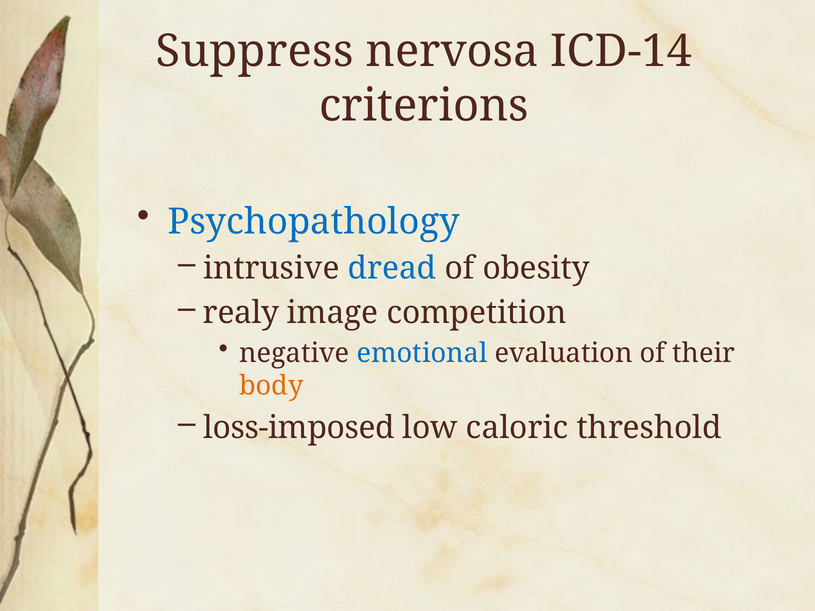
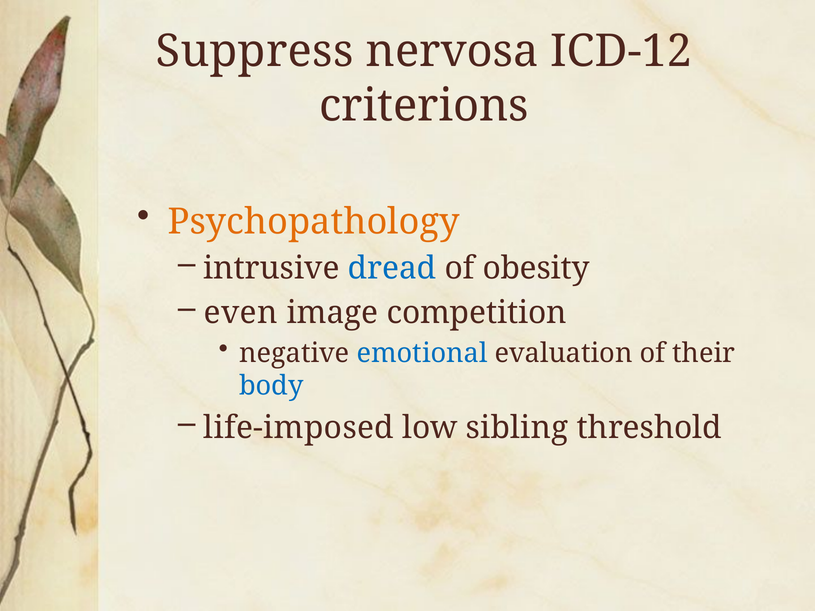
ICD-14: ICD-14 -> ICD-12 (621, 51)
Psychopathology colour: blue -> orange (314, 222)
realy: realy -> even (241, 313)
body colour: orange -> blue (271, 386)
loss-imposed: loss-imposed -> life-imposed (299, 428)
caloric: caloric -> sibling (517, 428)
